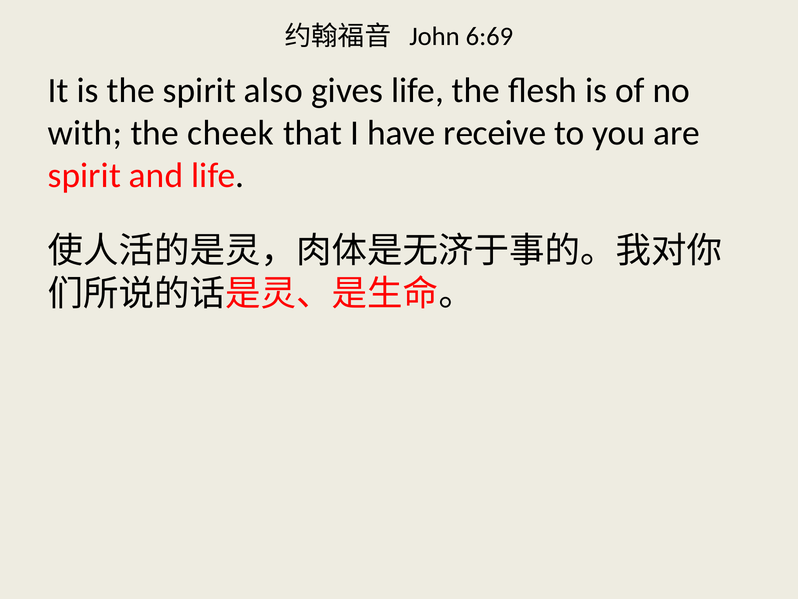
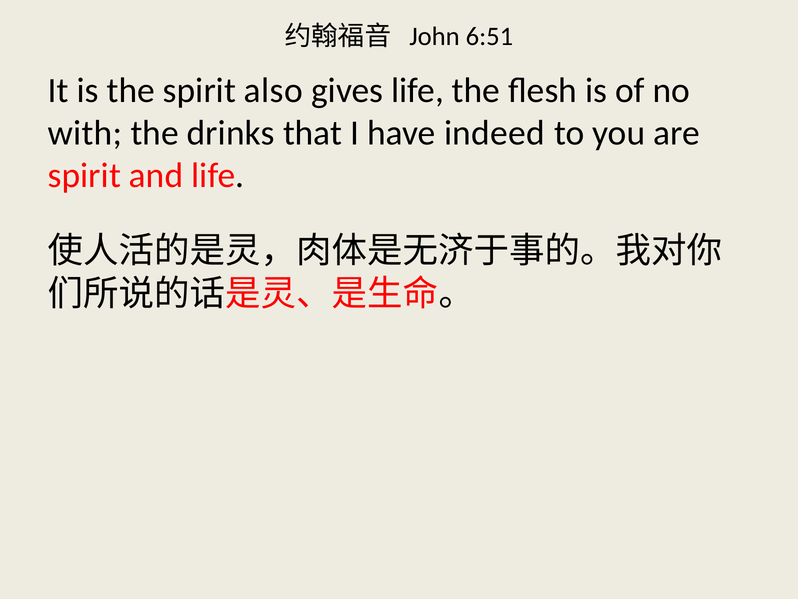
6:69: 6:69 -> 6:51 (489, 36)
cheek: cheek -> drinks (231, 133)
receive: receive -> indeed (495, 133)
